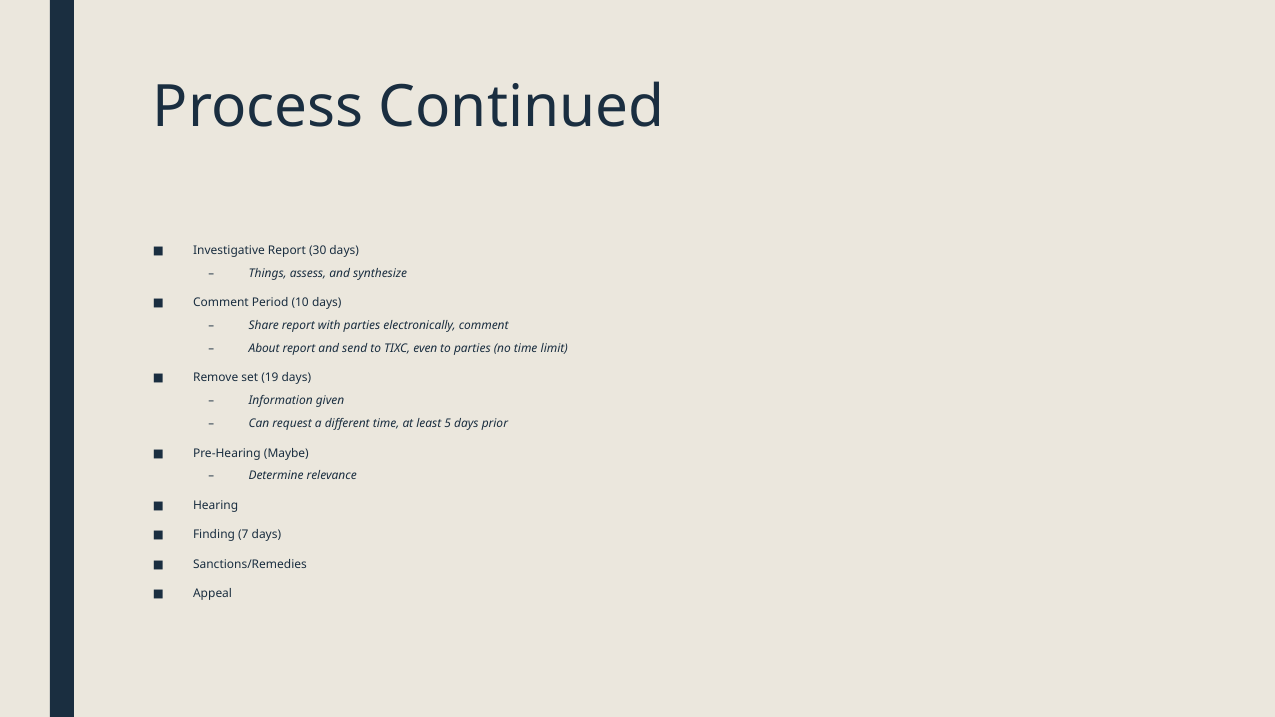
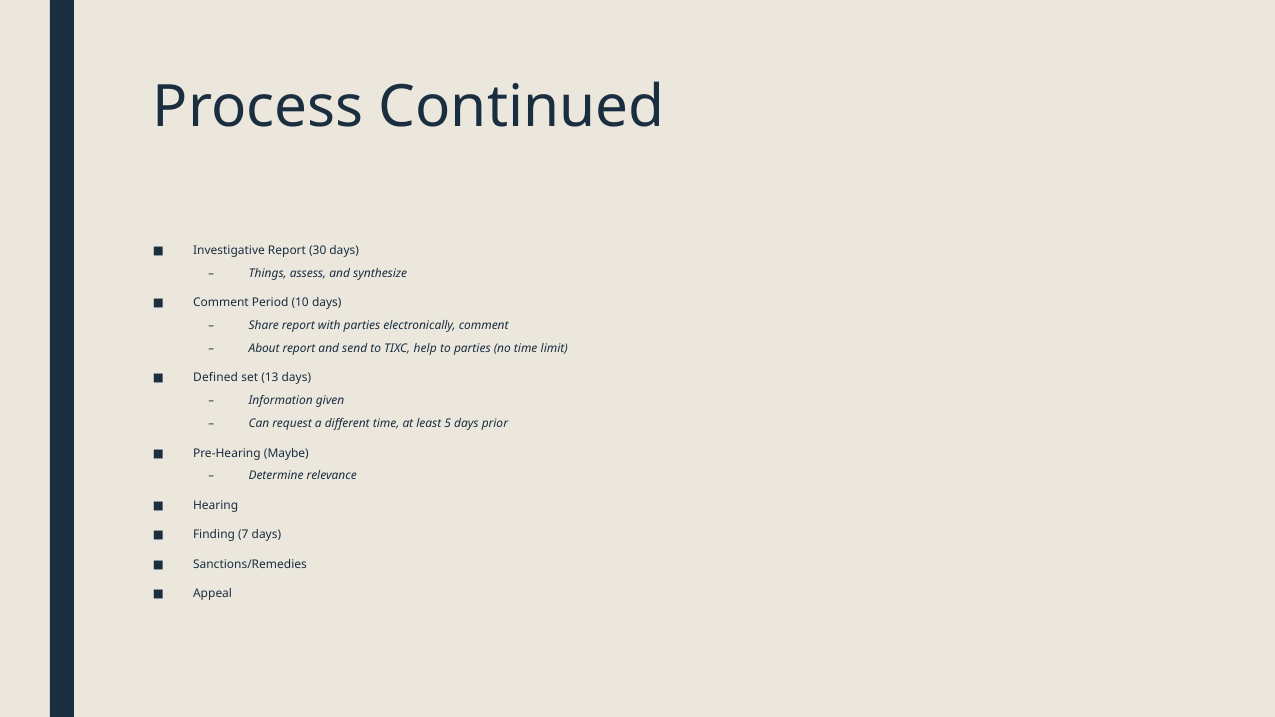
even: even -> help (425, 349)
Remove: Remove -> Defined (216, 378)
19: 19 -> 13 (270, 378)
